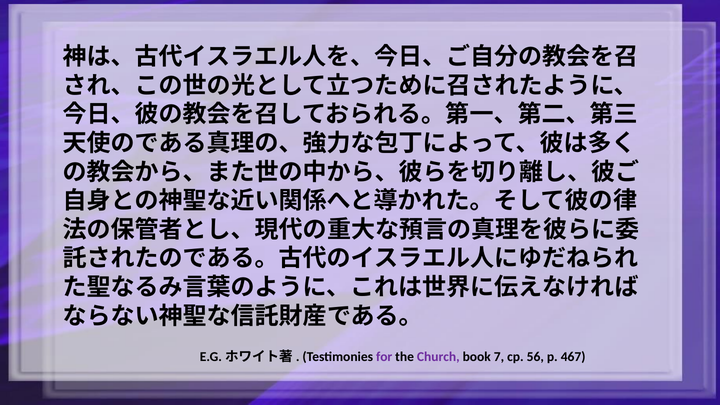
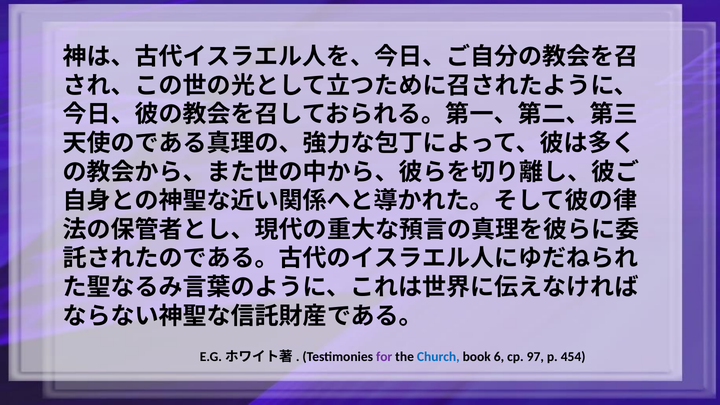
Church colour: purple -> blue (438, 357)
7: 7 -> 6 (499, 357)
56: 56 -> 97 (535, 357)
467: 467 -> 454 (573, 357)
